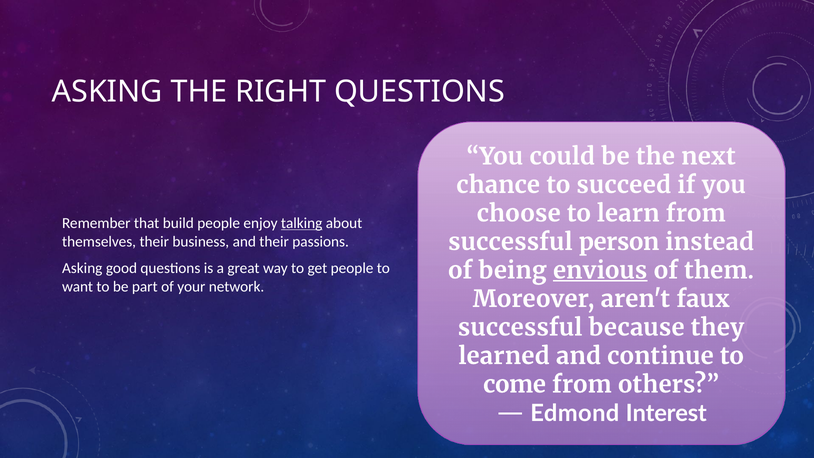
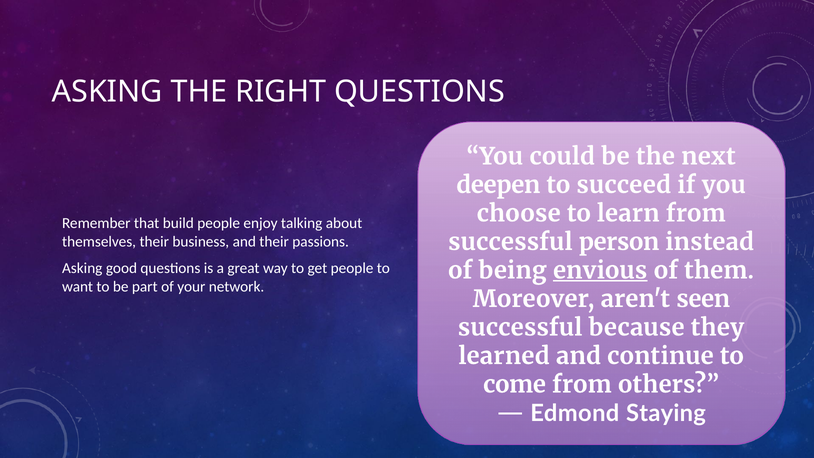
chance: chance -> deepen (498, 185)
talking underline: present -> none (302, 223)
faux: faux -> seen (703, 299)
Interest: Interest -> Staying (666, 413)
